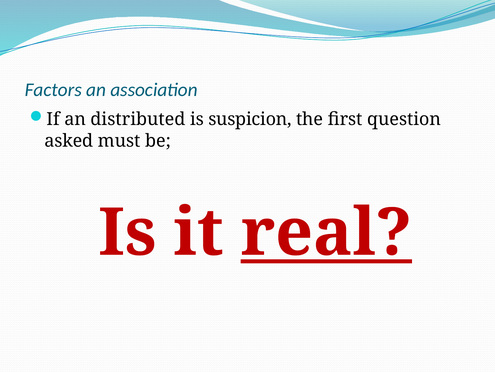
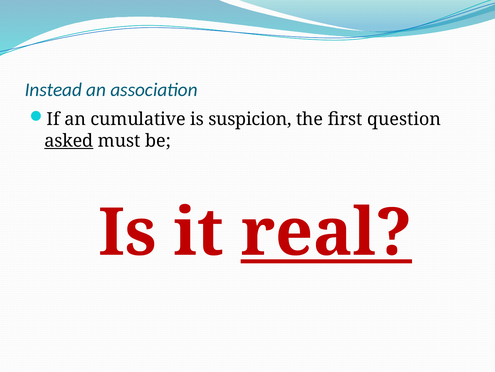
Factors: Factors -> Instead (53, 90)
distributed: distributed -> cumulative (138, 119)
asked underline: none -> present (69, 141)
